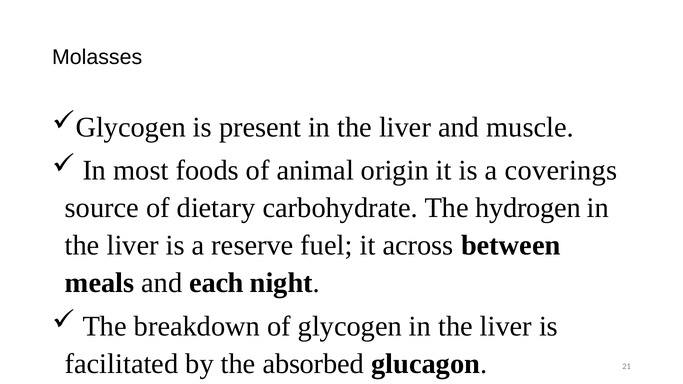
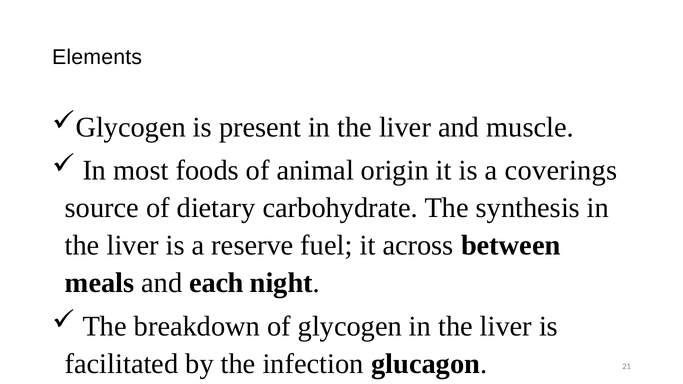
Molasses: Molasses -> Elements (97, 57)
hydrogen: hydrogen -> synthesis (528, 208)
absorbed: absorbed -> infection (313, 364)
